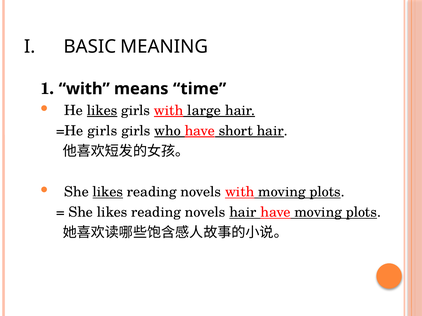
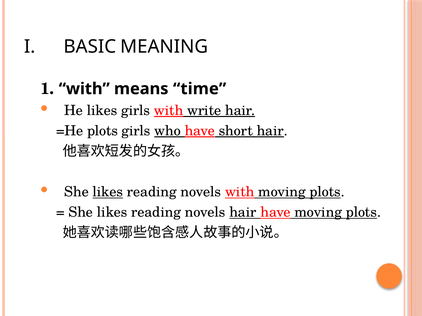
likes underline: present -> none (102, 111)
large: large -> write (204, 111)
=He girls: girls -> plots (103, 131)
